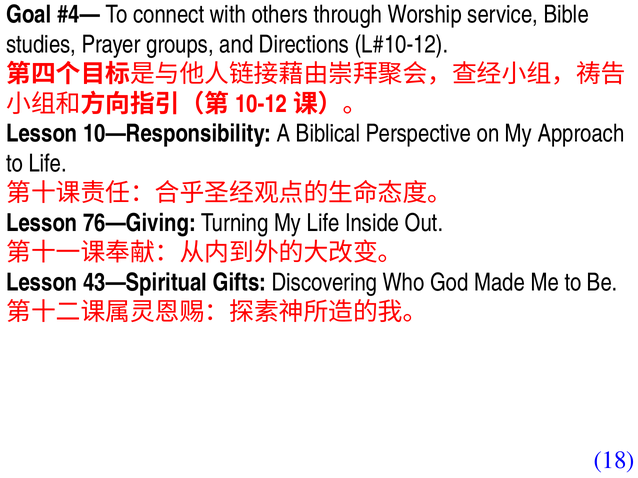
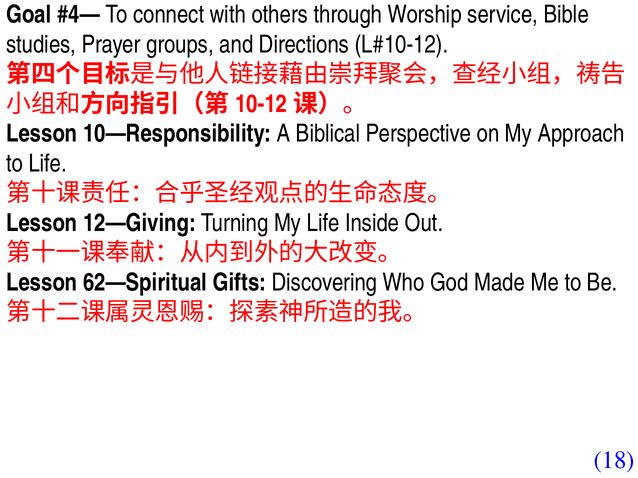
76—Giving: 76—Giving -> 12—Giving (139, 223)
43—Spiritual: 43—Spiritual -> 62—Spiritual (145, 283)
